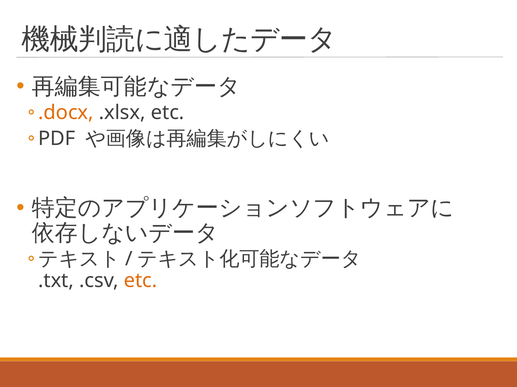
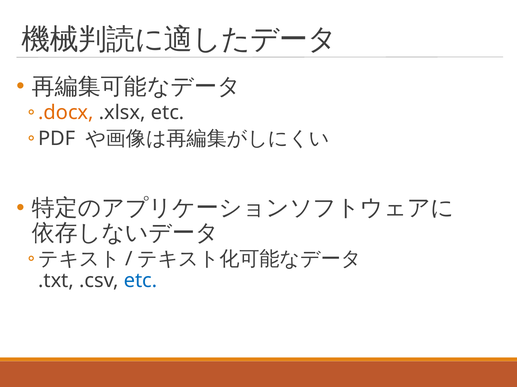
etc colour: orange -> blue (141, 281)
